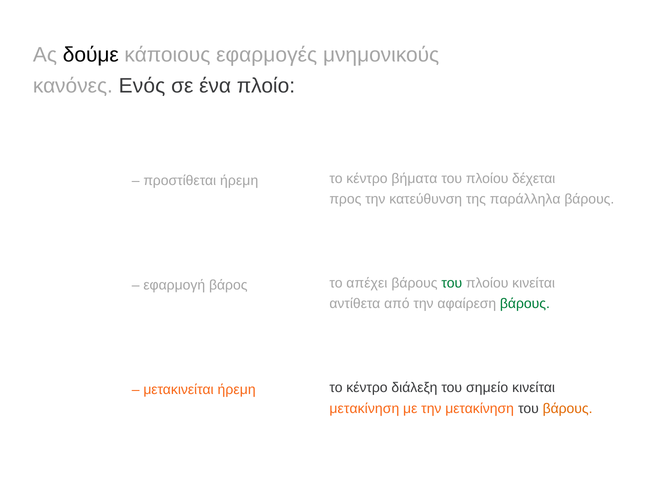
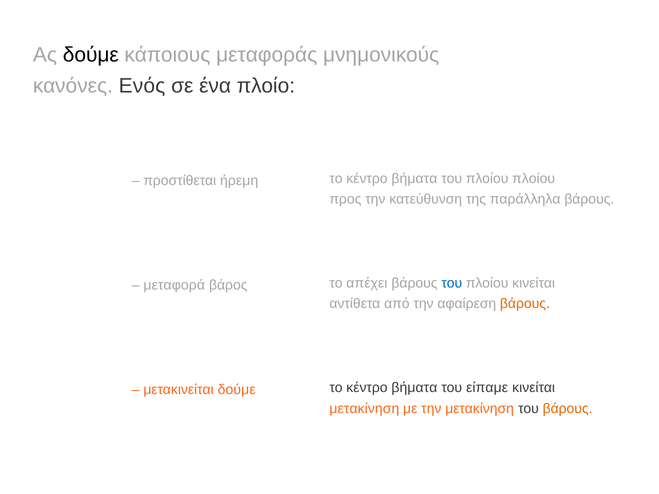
εφαρμογές: εφαρμογές -> μεταφοράς (267, 55)
πλοίου δέχεται: δέχεται -> πλοίου (534, 179)
του colour: green -> blue (452, 283)
εφαρμογή: εφαρμογή -> μεταφορά (174, 285)
βάρους colour: green -> orange (525, 304)
διάλεξη: διάλεξη -> βήματα (414, 388)
σημείο: σημείο -> είπαμε (487, 388)
μετακινείται ήρεμη: ήρεμη -> δούμε (237, 390)
